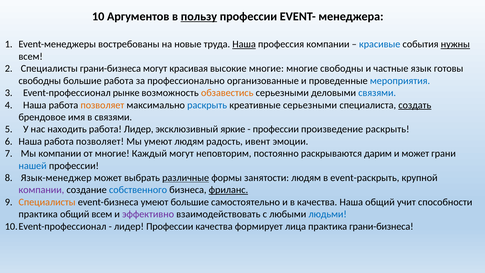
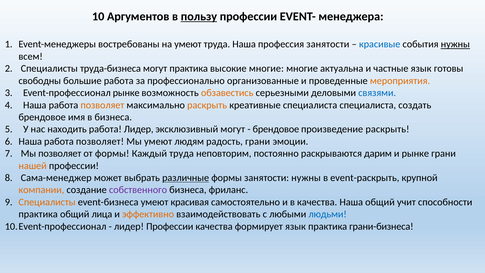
на новые: новые -> умеют (188, 44)
Наша underline: present -> none (244, 44)
профессия компании: компании -> занятости (328, 44)
Специалисты грани-бизнеса: грани-бизнеса -> труда-бизнеса (110, 69)
могут красивая: красивая -> практика (189, 69)
многие свободны: свободны -> актуальна (342, 69)
мероприятия colour: blue -> orange (400, 81)
раскрыть colour: blue -> orange (207, 105)
креативные серьезными: серьезными -> специалиста (310, 105)
создать underline: present -> none (415, 105)
в связями: связями -> бизнеса (113, 117)
эксклюзивный яркие: яркие -> могут (233, 129)
профессии: профессии -> брендовое (276, 129)
радость ивент: ивент -> грани (258, 141)
Мы компании: компании -> позволяет (60, 153)
от многие: многие -> формы (112, 153)
Каждый могут: могут -> труда (182, 153)
и может: может -> рынке (415, 153)
нашей colour: blue -> orange (33, 166)
Язык-менеджер: Язык-менеджер -> Сама-менеджер (56, 178)
занятости людям: людям -> нужны (306, 178)
компании colour: purple -> orange (41, 190)
собственного colour: blue -> purple (138, 190)
фриланс underline: present -> none (228, 190)
умеют большие: большие -> красивая (190, 202)
общий всем: всем -> лица (102, 214)
эффективно colour: purple -> orange (148, 214)
формирует лица: лица -> язык (295, 226)
